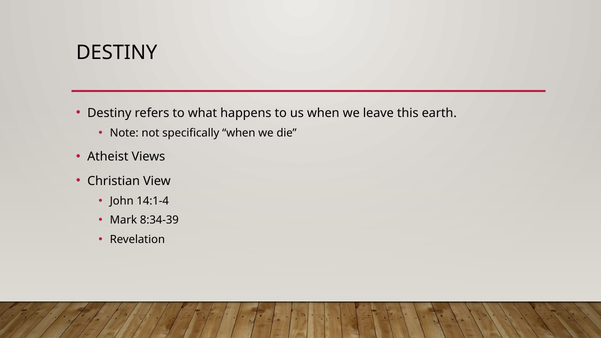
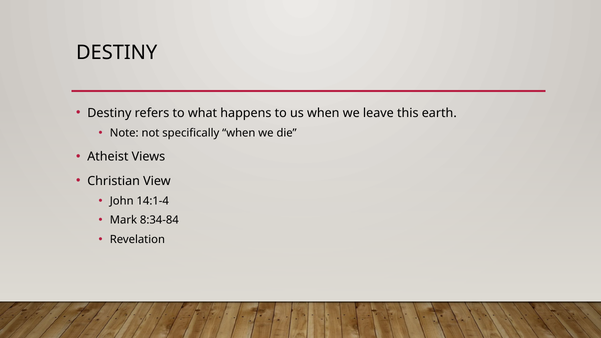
8:34-39: 8:34-39 -> 8:34-84 (159, 220)
